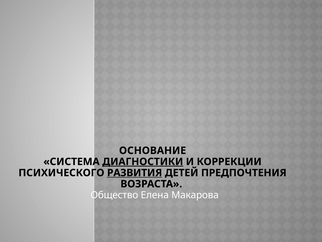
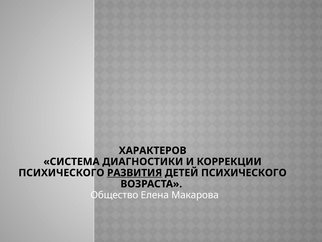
ОСНОВАНИЕ: ОСНОВАНИЕ -> ХАРАКТЕРОВ (153, 150)
ДИАГНОСТИКИ underline: present -> none (143, 161)
ДЕТЕЙ ПРЕДПОЧТЕНИЯ: ПРЕДПОЧТЕНИЯ -> ПСИХИЧЕСКОГО (244, 172)
